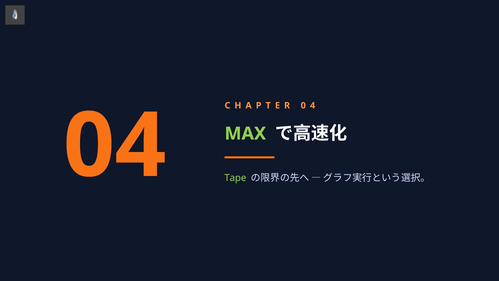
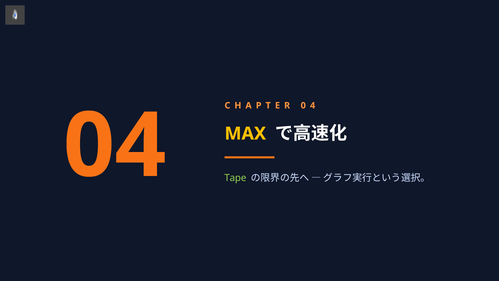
MAX colour: light green -> yellow (245, 133)
